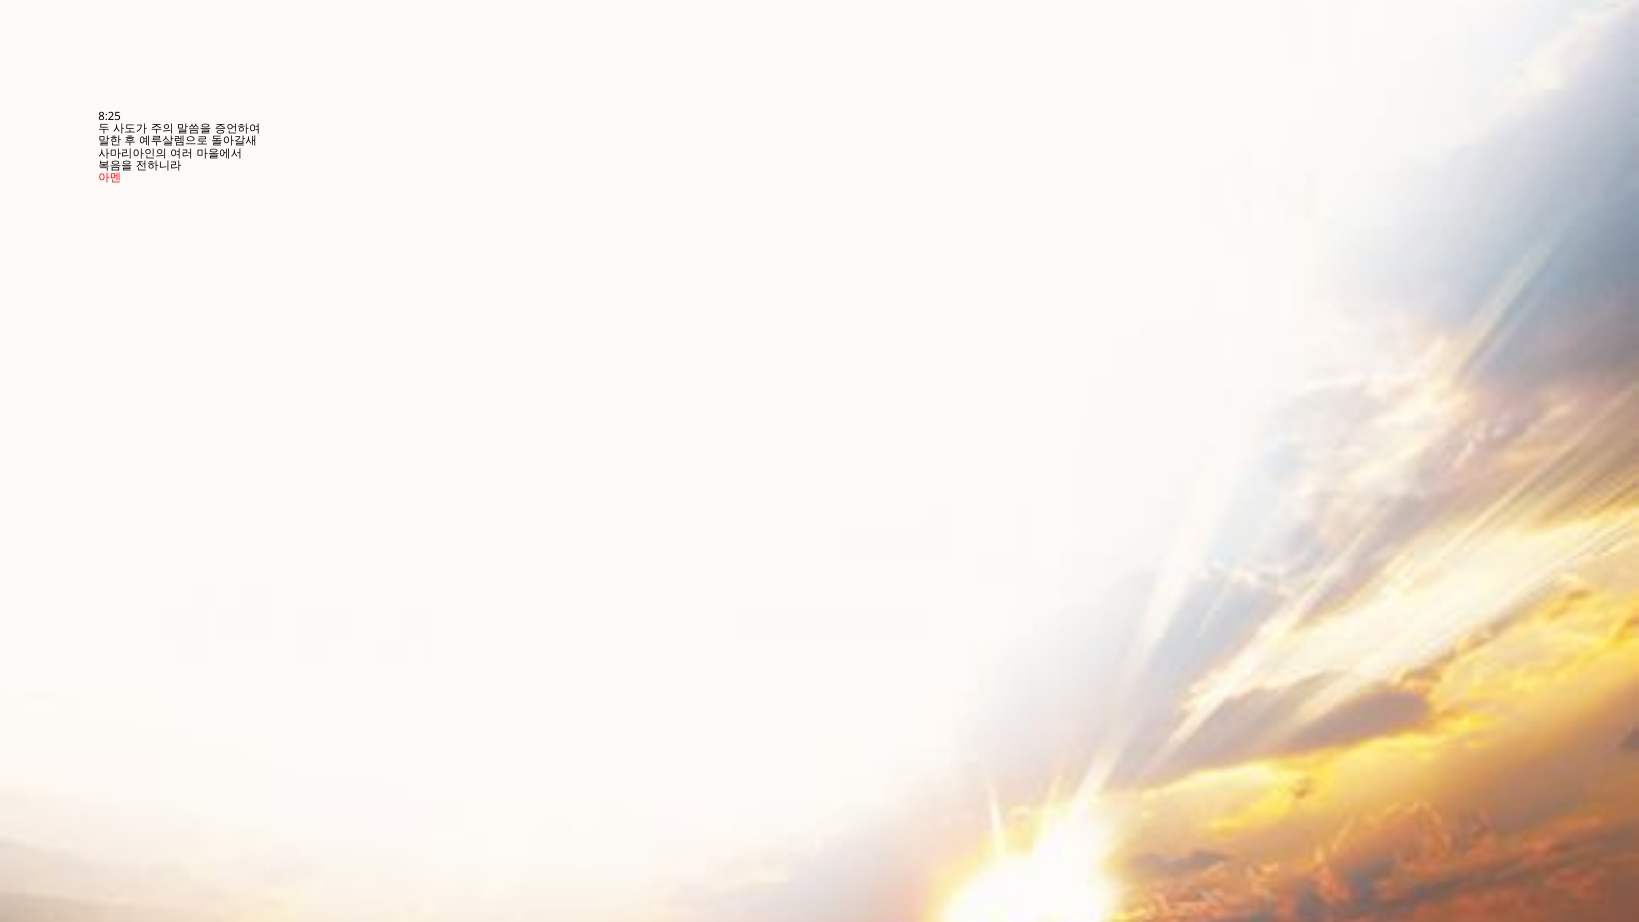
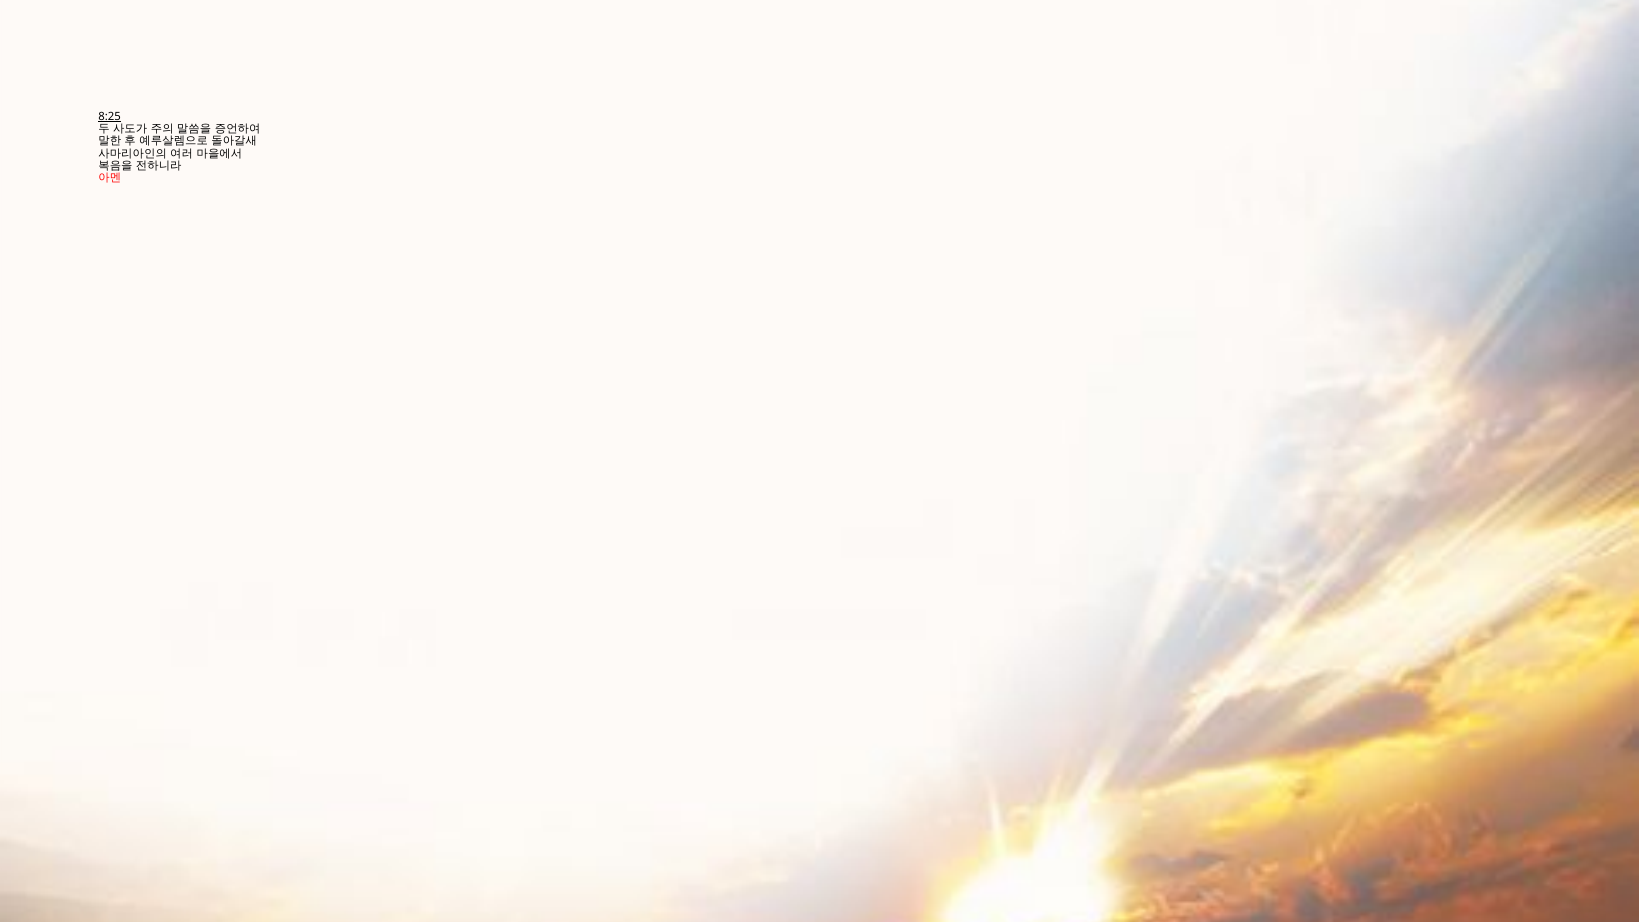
8:25 underline: none -> present (110, 117)
